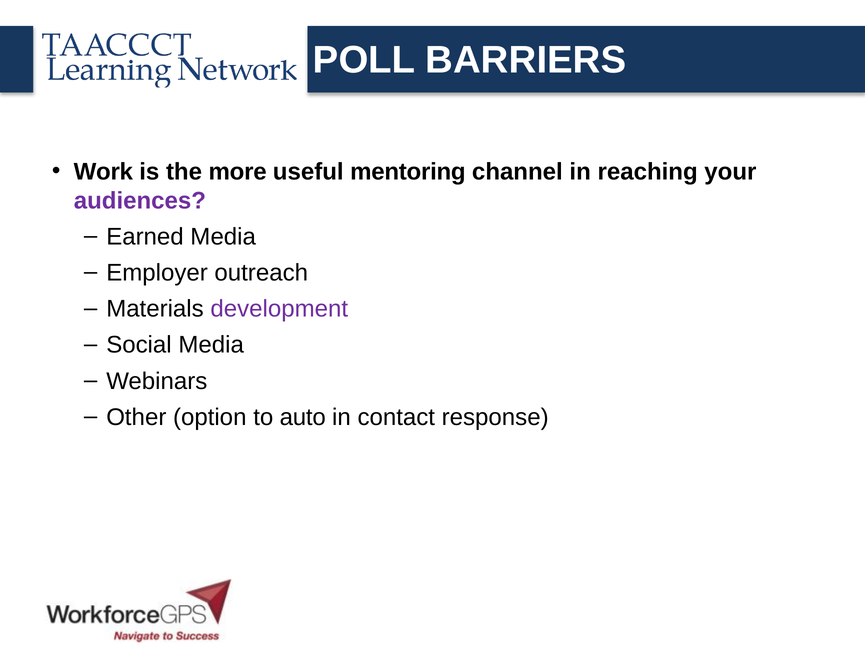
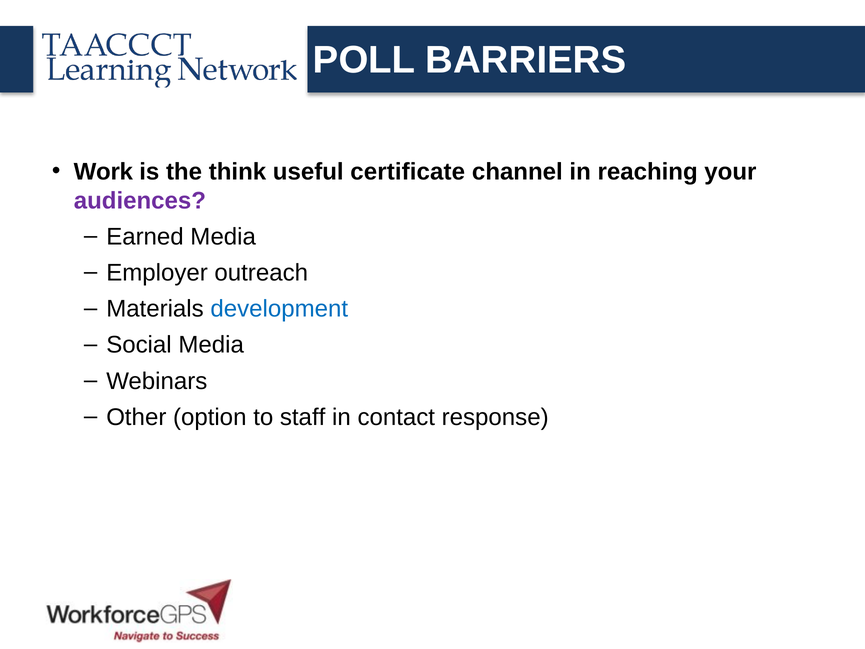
more: more -> think (237, 172)
mentoring: mentoring -> certificate (408, 172)
development colour: purple -> blue (279, 309)
auto: auto -> staff (303, 417)
